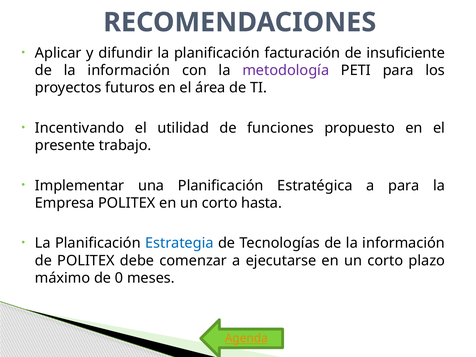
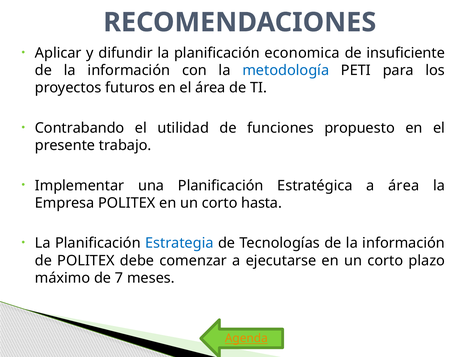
facturación: facturación -> economica (302, 53)
metodología colour: purple -> blue (286, 70)
Incentivando: Incentivando -> Contrabando (80, 128)
a para: para -> área (404, 186)
0: 0 -> 7 (119, 278)
